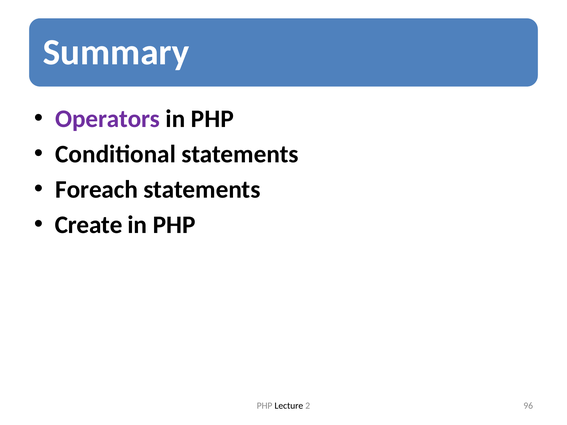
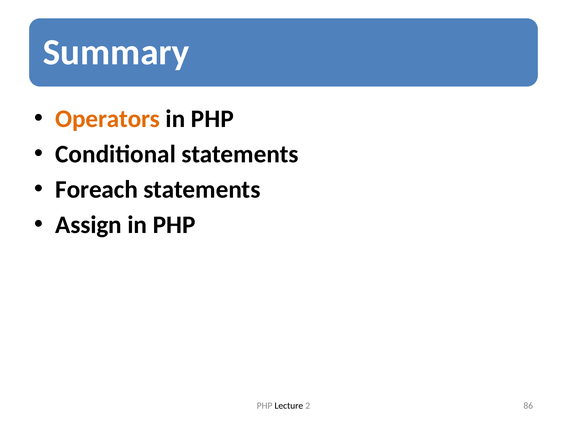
Operators colour: purple -> orange (108, 119)
Create: Create -> Assign (89, 225)
96: 96 -> 86 (528, 406)
